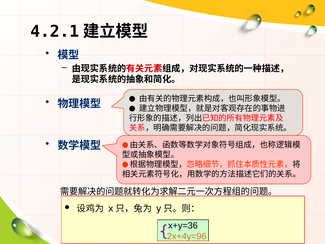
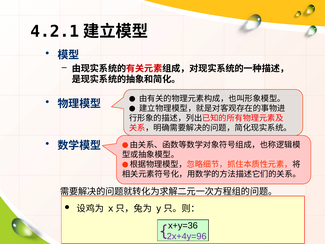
2x+4y=96 colour: orange -> purple (187, 236)
